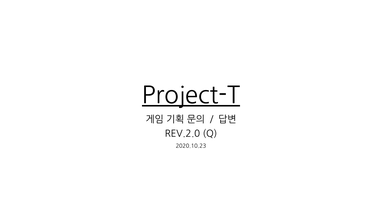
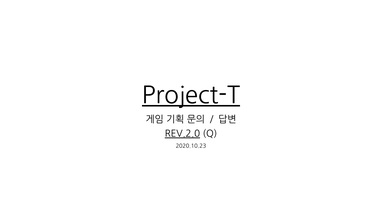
REV.2.0 underline: none -> present (182, 134)
